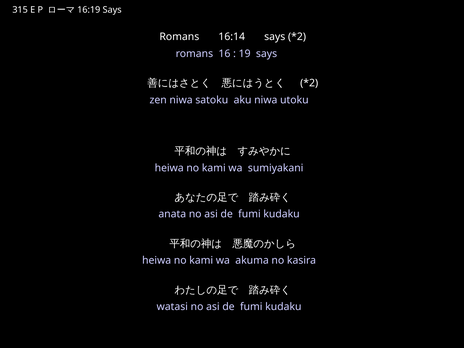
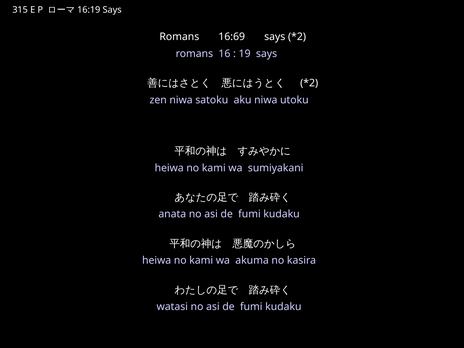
16:14: 16:14 -> 16:69 (232, 37)
